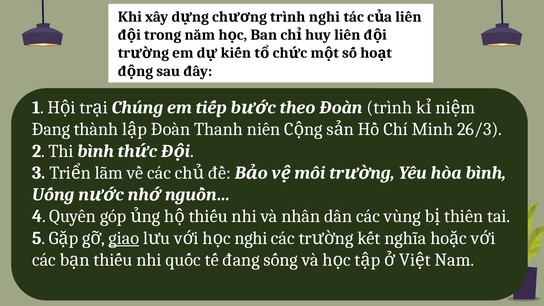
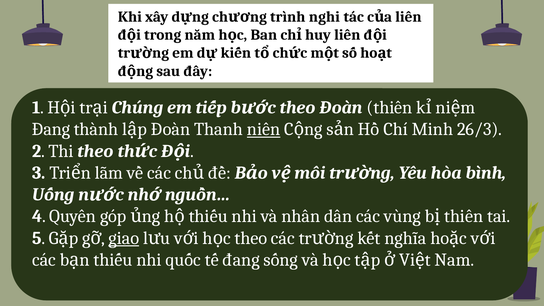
trình: trình -> thiên (390, 108)
niên underline: none -> present (264, 129)
Thi bình: bình -> theo (96, 151)
nghi: nghi -> theo (251, 238)
